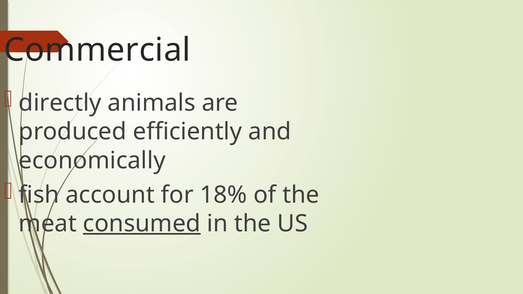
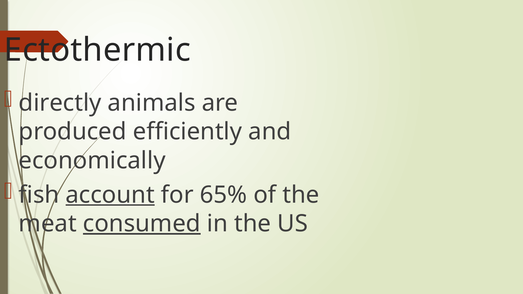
Commercial: Commercial -> Ectothermic (97, 50)
account underline: none -> present (110, 195)
18%: 18% -> 65% (224, 195)
